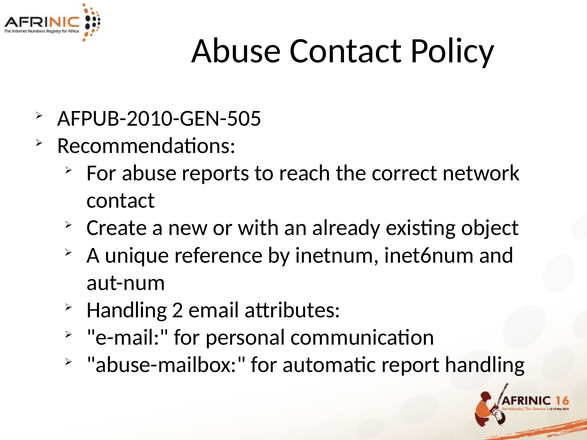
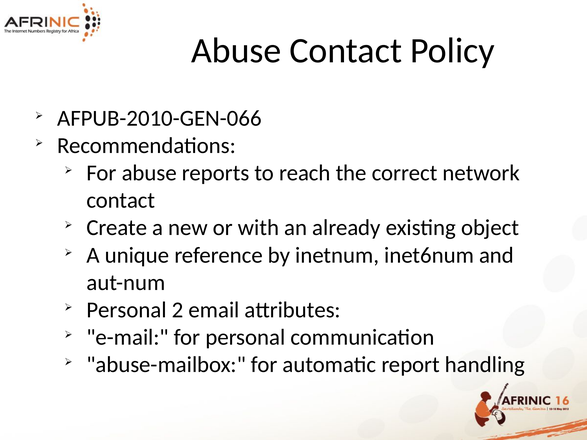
AFPUB-2010-GEN-505: AFPUB-2010-GEN-505 -> AFPUB-2010-GEN-066 (159, 118)
Handling: Handling -> Personal (127, 310)
